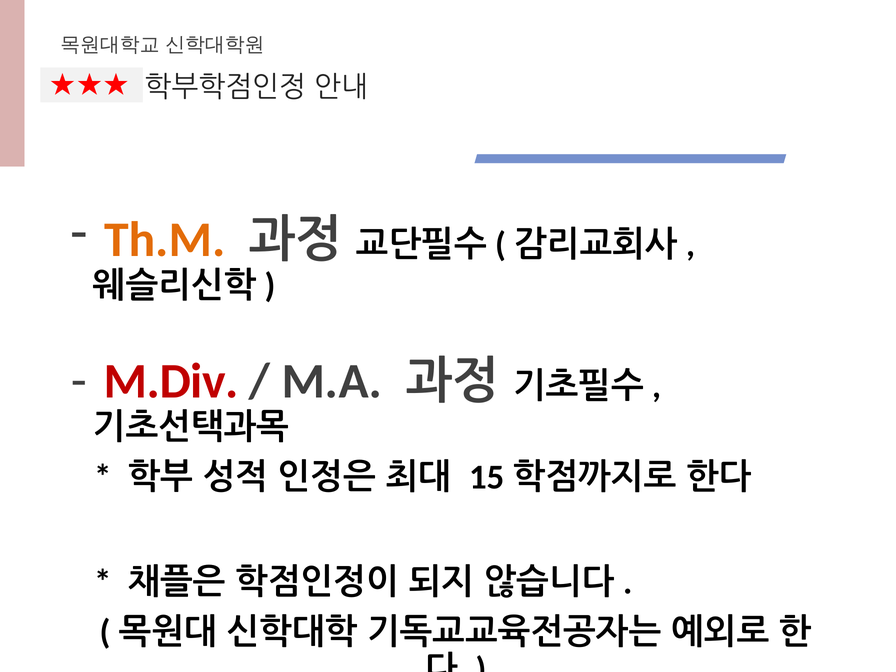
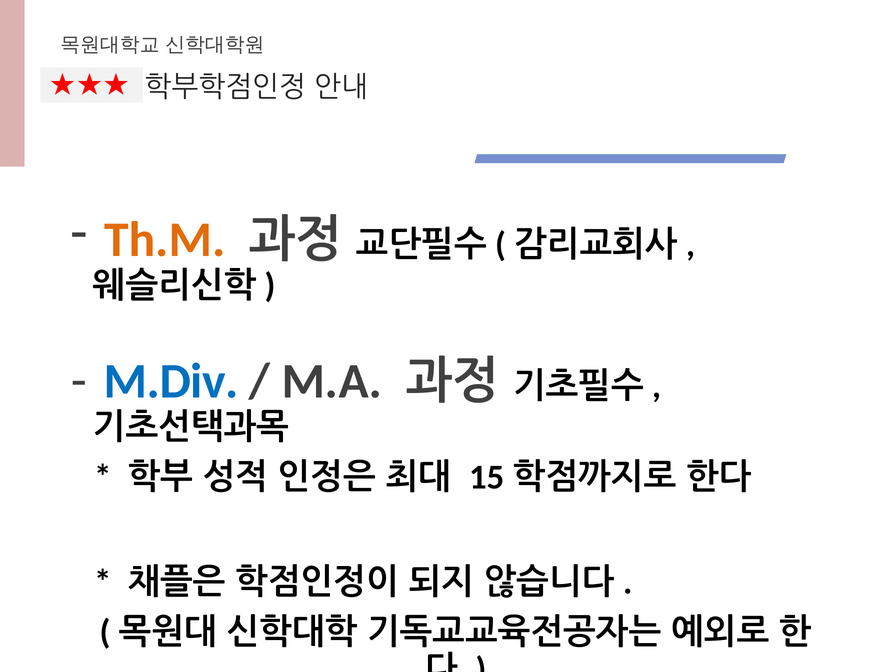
M.Div colour: red -> blue (171, 382)
